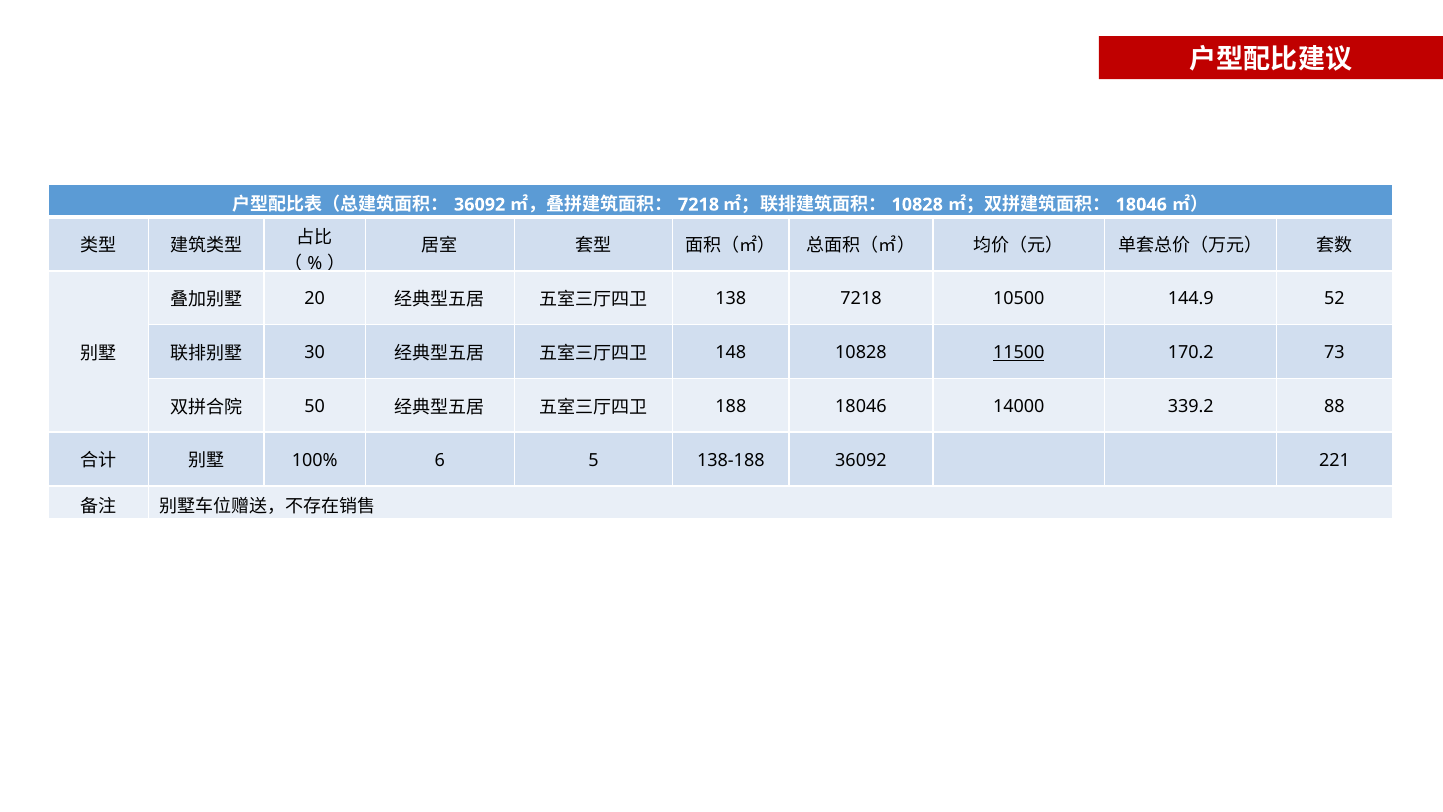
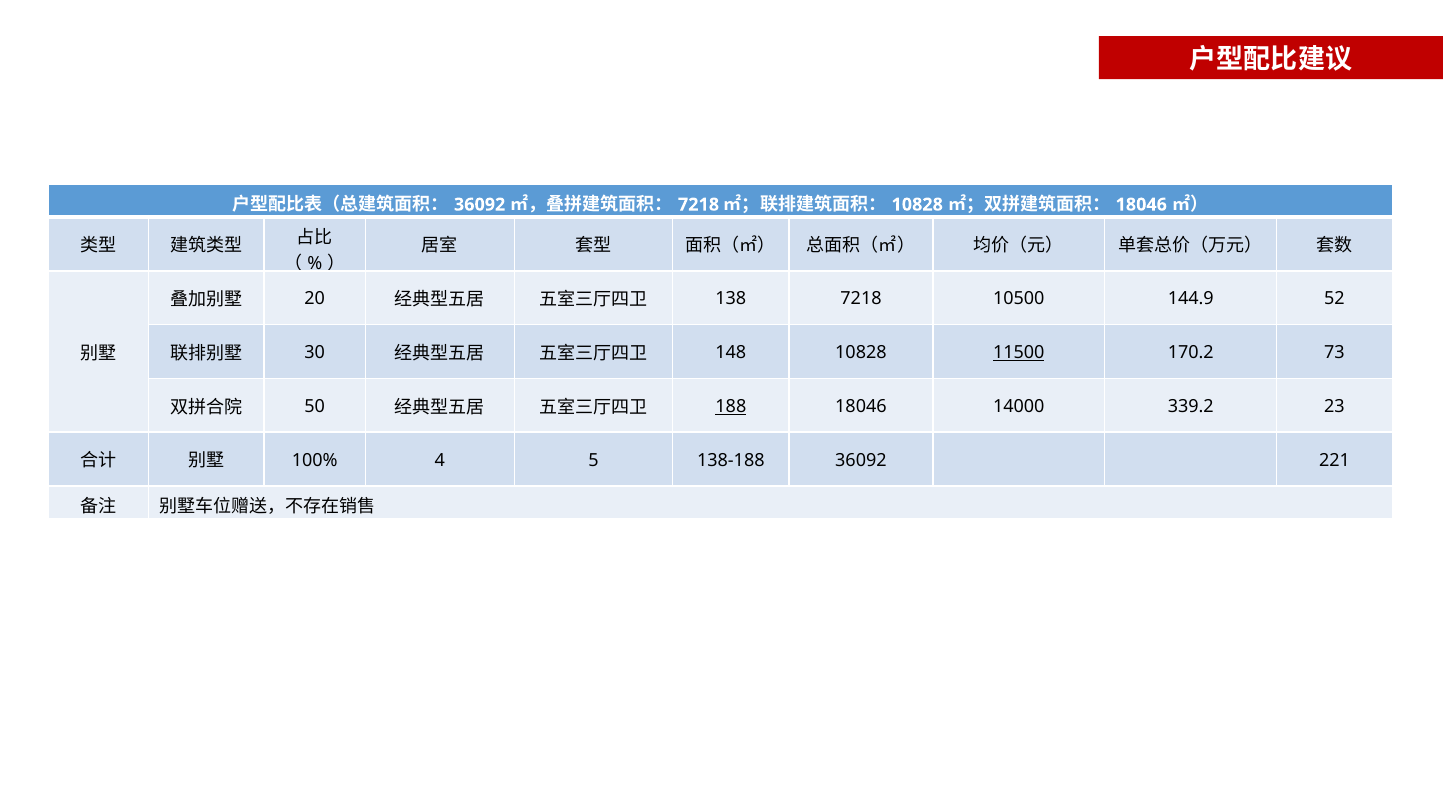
188 underline: none -> present (731, 406)
88: 88 -> 23 (1335, 406)
6: 6 -> 4 (440, 460)
